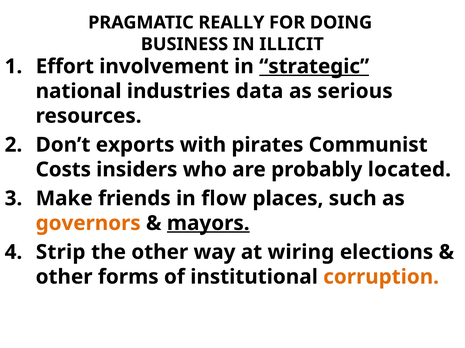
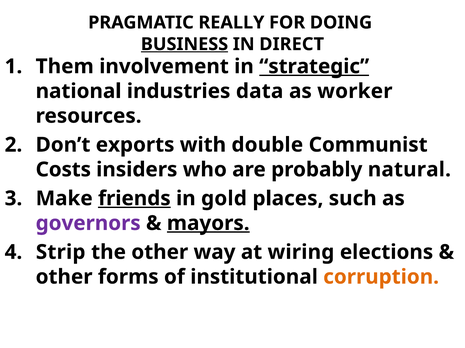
BUSINESS underline: none -> present (185, 44)
ILLICIT: ILLICIT -> DIRECT (292, 44)
Effort: Effort -> Them (65, 67)
serious: serious -> worker (355, 91)
pirates: pirates -> double (267, 145)
located: located -> natural (409, 170)
friends underline: none -> present (134, 199)
flow: flow -> gold (224, 199)
governors colour: orange -> purple (88, 224)
